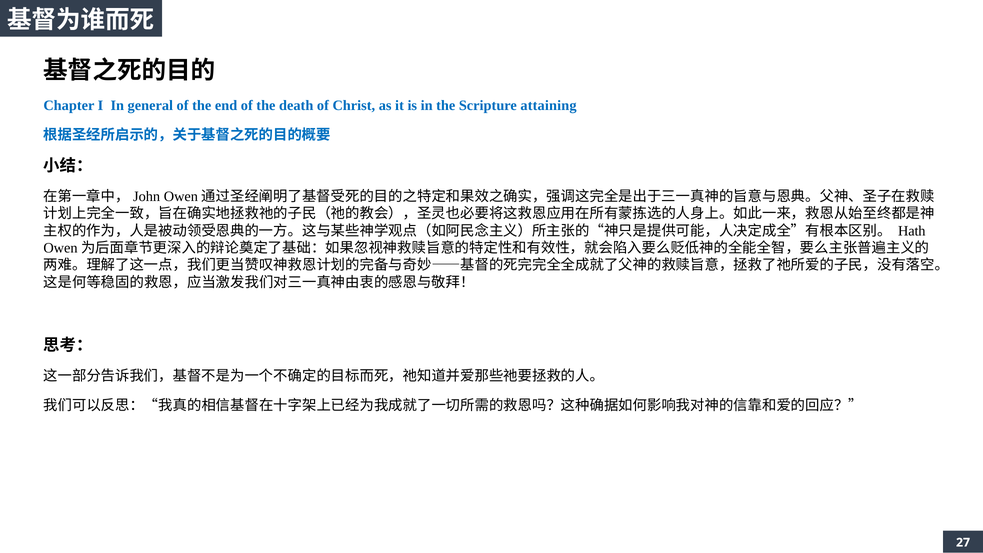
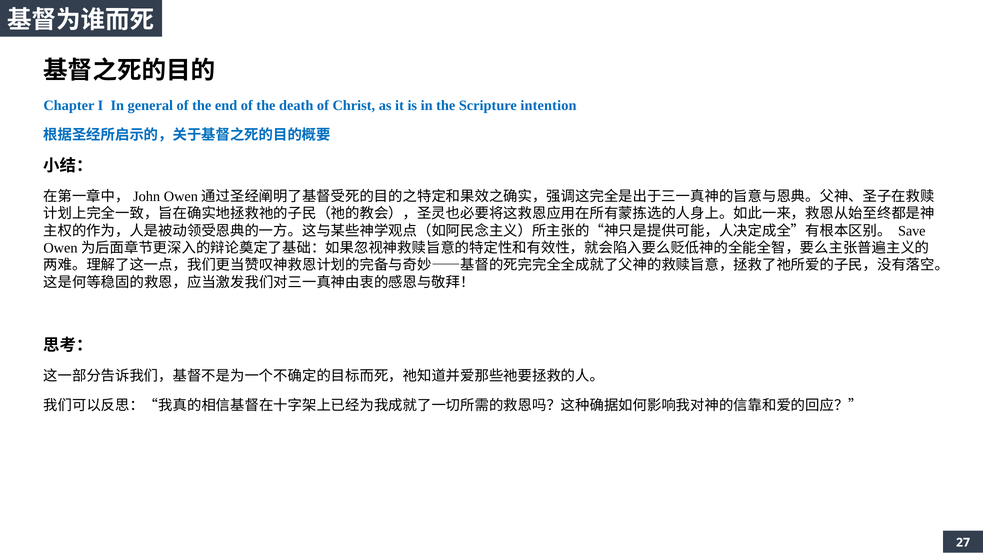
attaining: attaining -> intention (549, 105)
Hath: Hath -> Save (912, 231)
